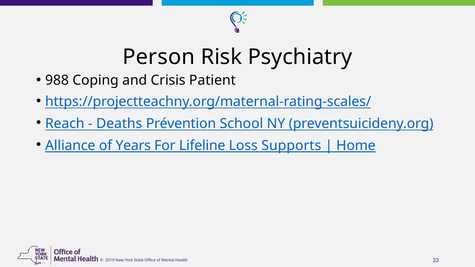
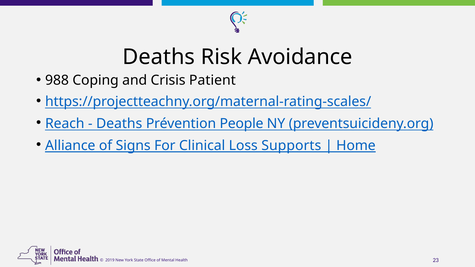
Person: Person -> Deaths (159, 57)
Psychiatry: Psychiatry -> Avoidance (300, 57)
School: School -> People (242, 124)
Years: Years -> Signs (133, 146)
Lifeline: Lifeline -> Clinical (202, 146)
